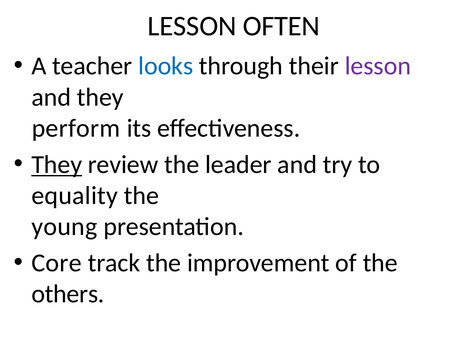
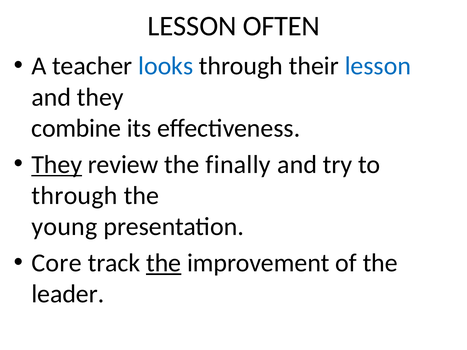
lesson colour: purple -> blue (378, 66)
perform: perform -> combine (76, 128)
leader: leader -> finally (238, 165)
equality: equality -> through (75, 196)
the underline: none -> present (164, 263)
others: others -> leader (68, 294)
